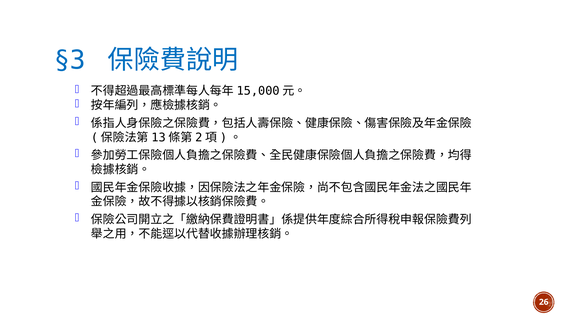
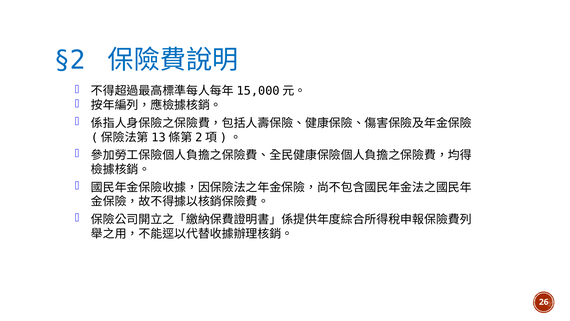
§3: §3 -> §2 (70, 60)
